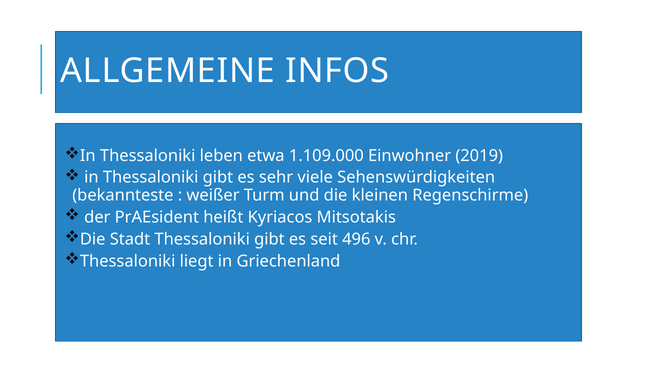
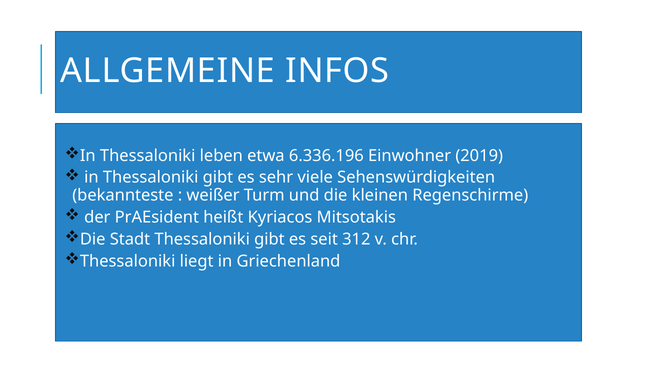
1.109.000: 1.109.000 -> 6.336.196 (326, 156)
496: 496 -> 312 (356, 239)
